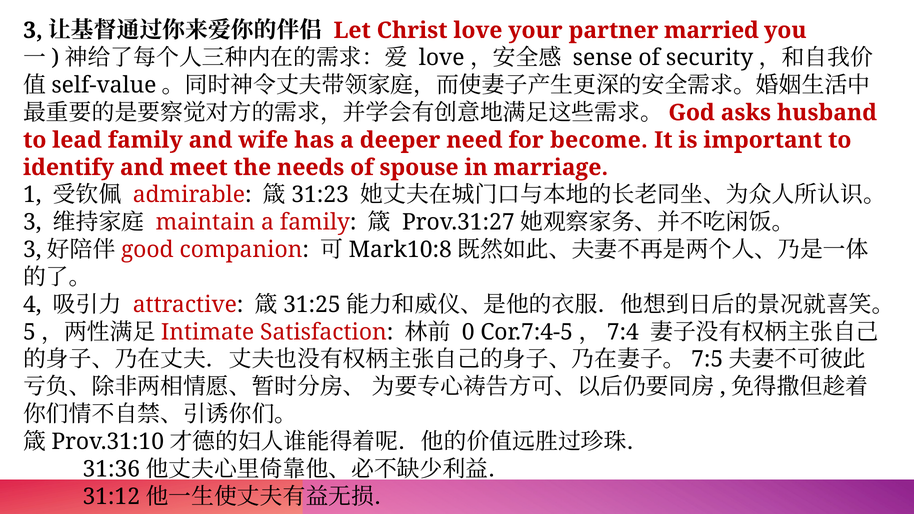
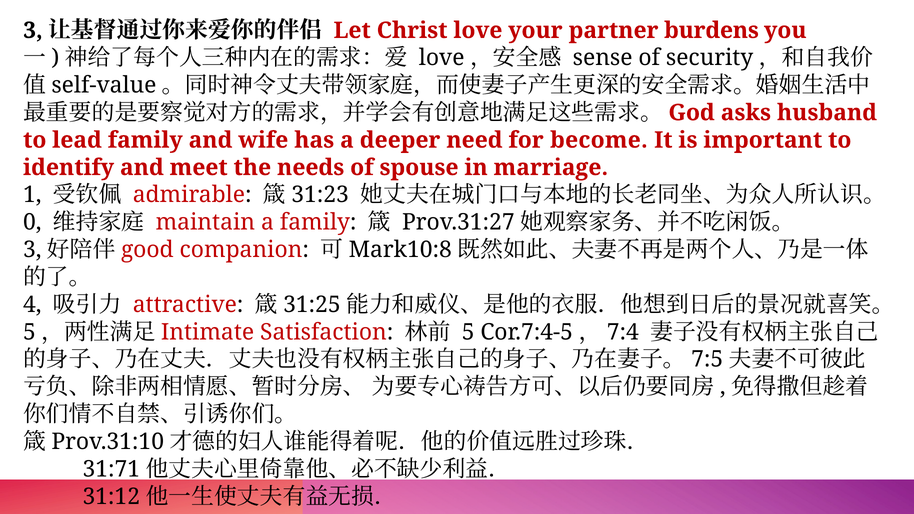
married: married -> burdens (711, 30)
3: 3 -> 0 (32, 222)
0: 0 -> 5 (468, 332)
31:36: 31:36 -> 31:71 (111, 469)
